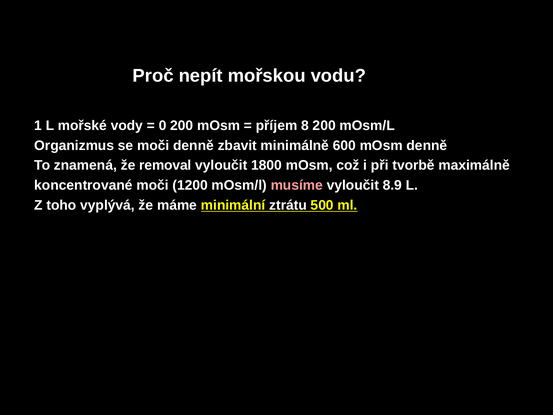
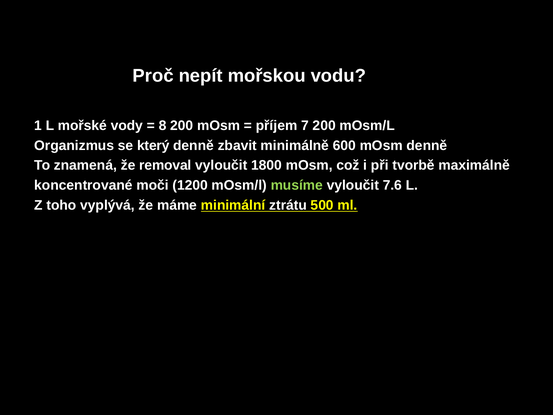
0: 0 -> 8 (163, 125)
8: 8 -> 7 (305, 125)
se moči: moči -> který (153, 145)
musíme colour: pink -> light green (297, 185)
8.9: 8.9 -> 7.6 (392, 185)
